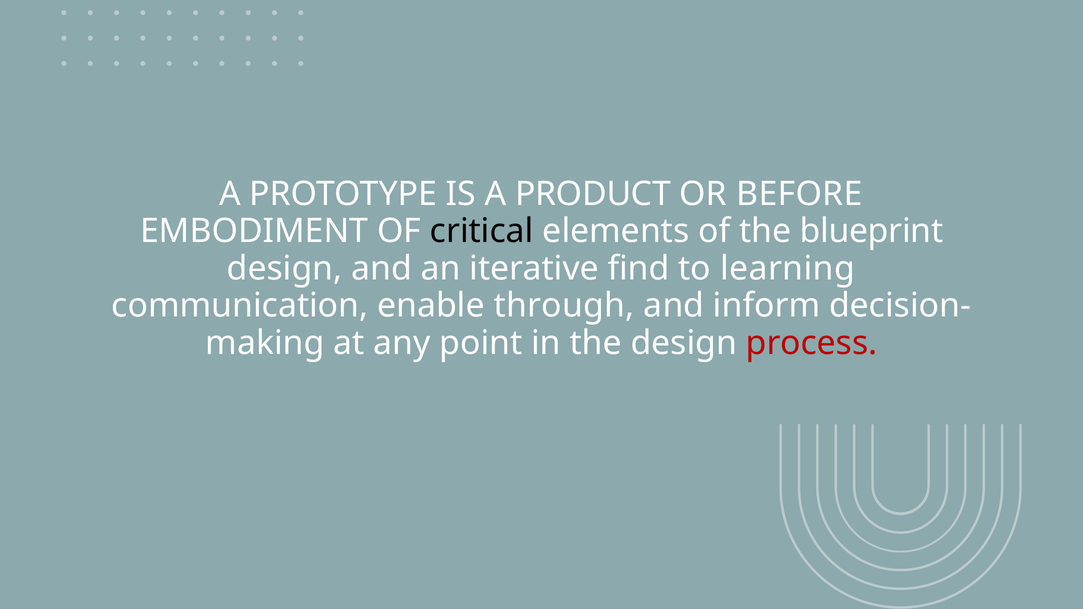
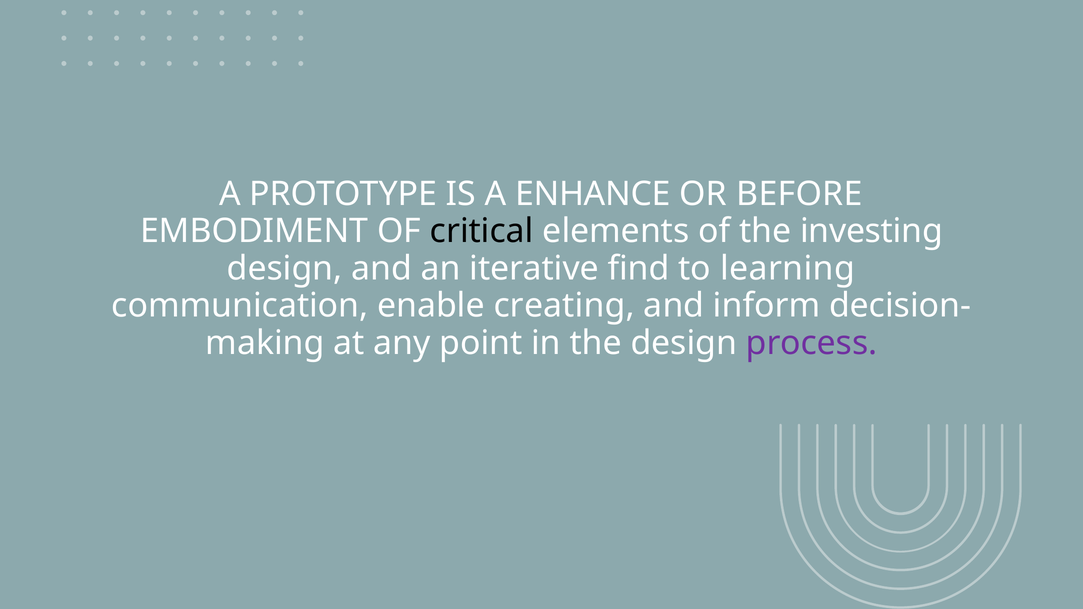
PRODUCT: PRODUCT -> ENHANCE (593, 194)
blueprint: blueprint -> investing (871, 231)
through: through -> creating (564, 306)
process colour: red -> purple (812, 343)
